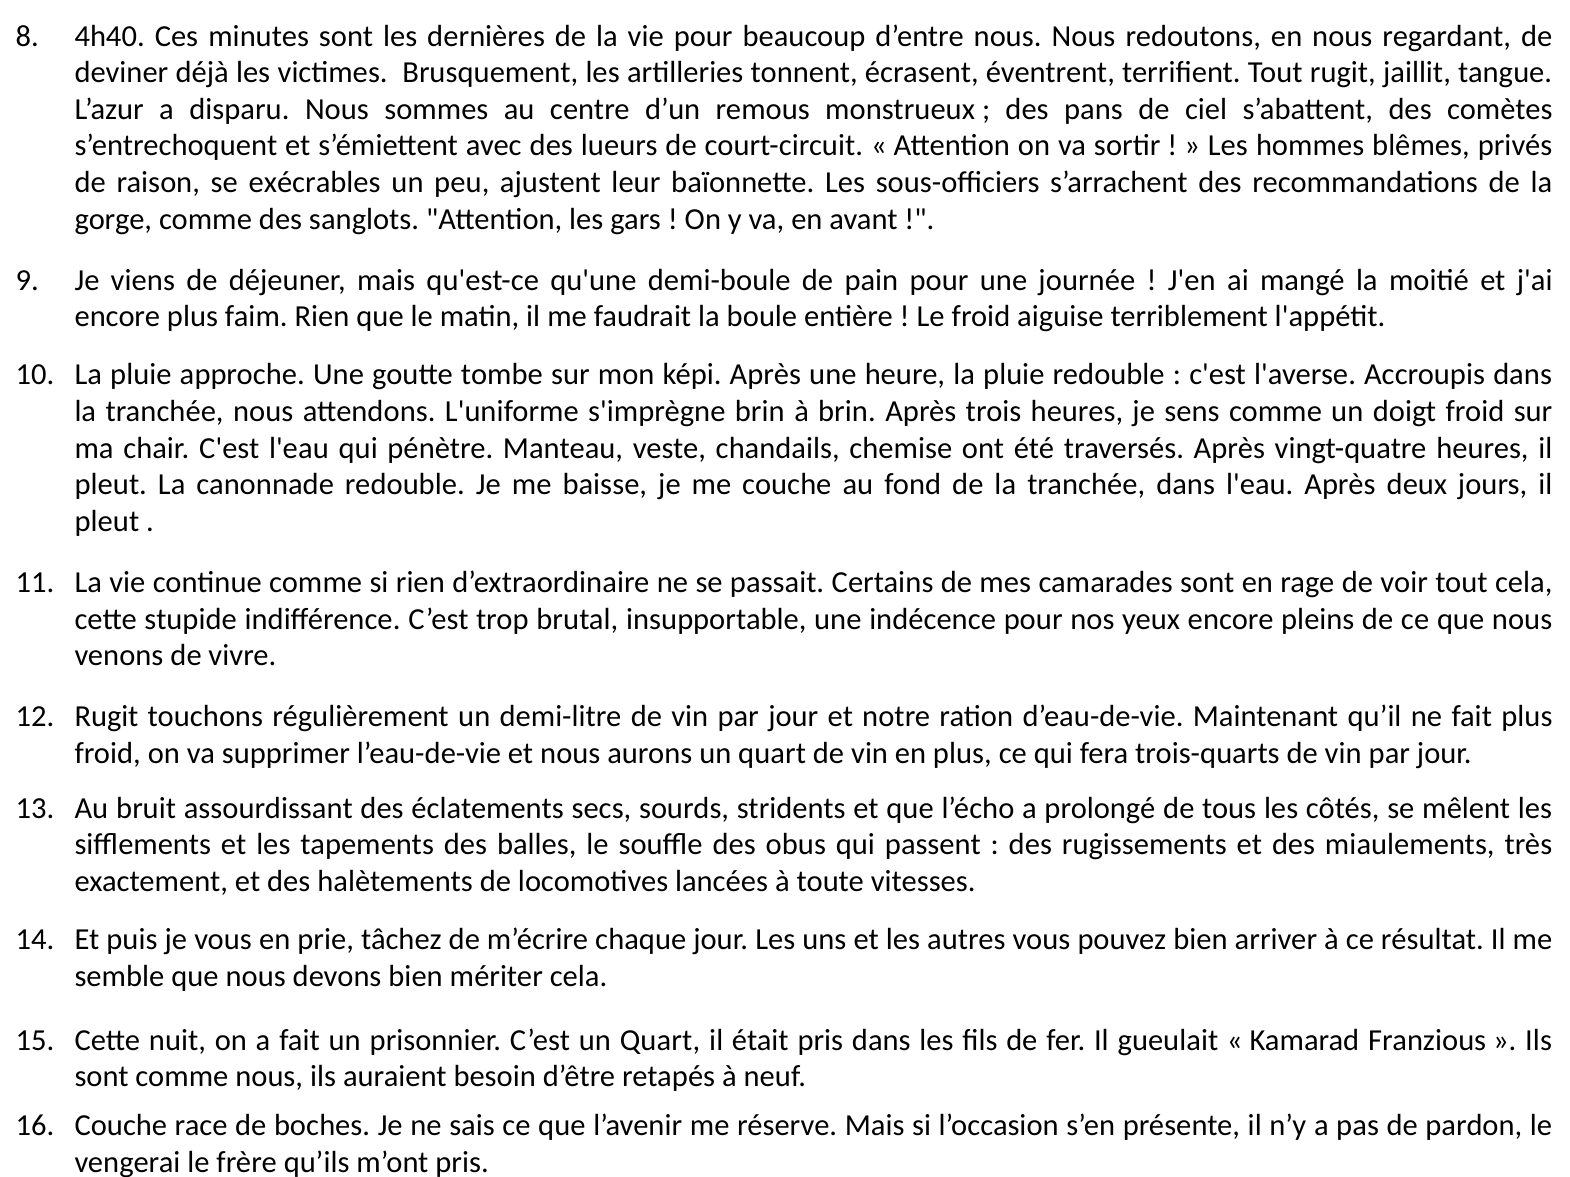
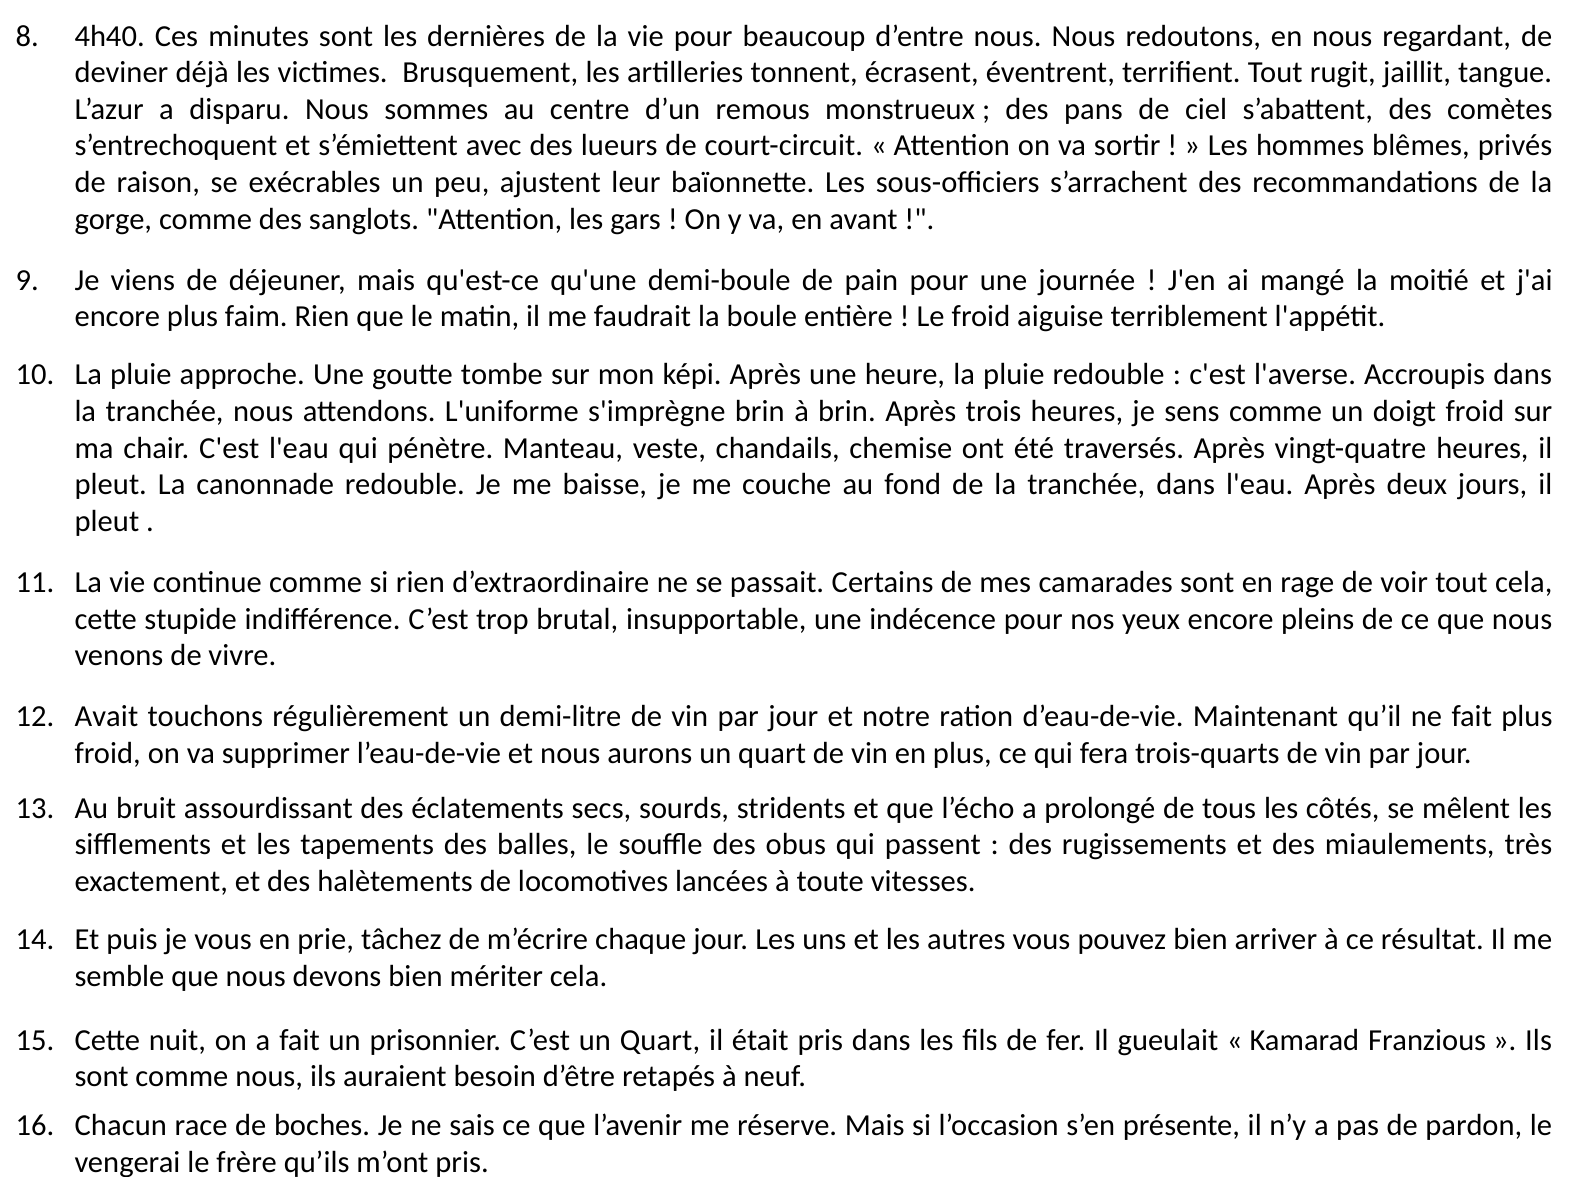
Rugit: Rugit -> Avait (106, 717)
Couche: Couche -> Chacun (121, 1126)
